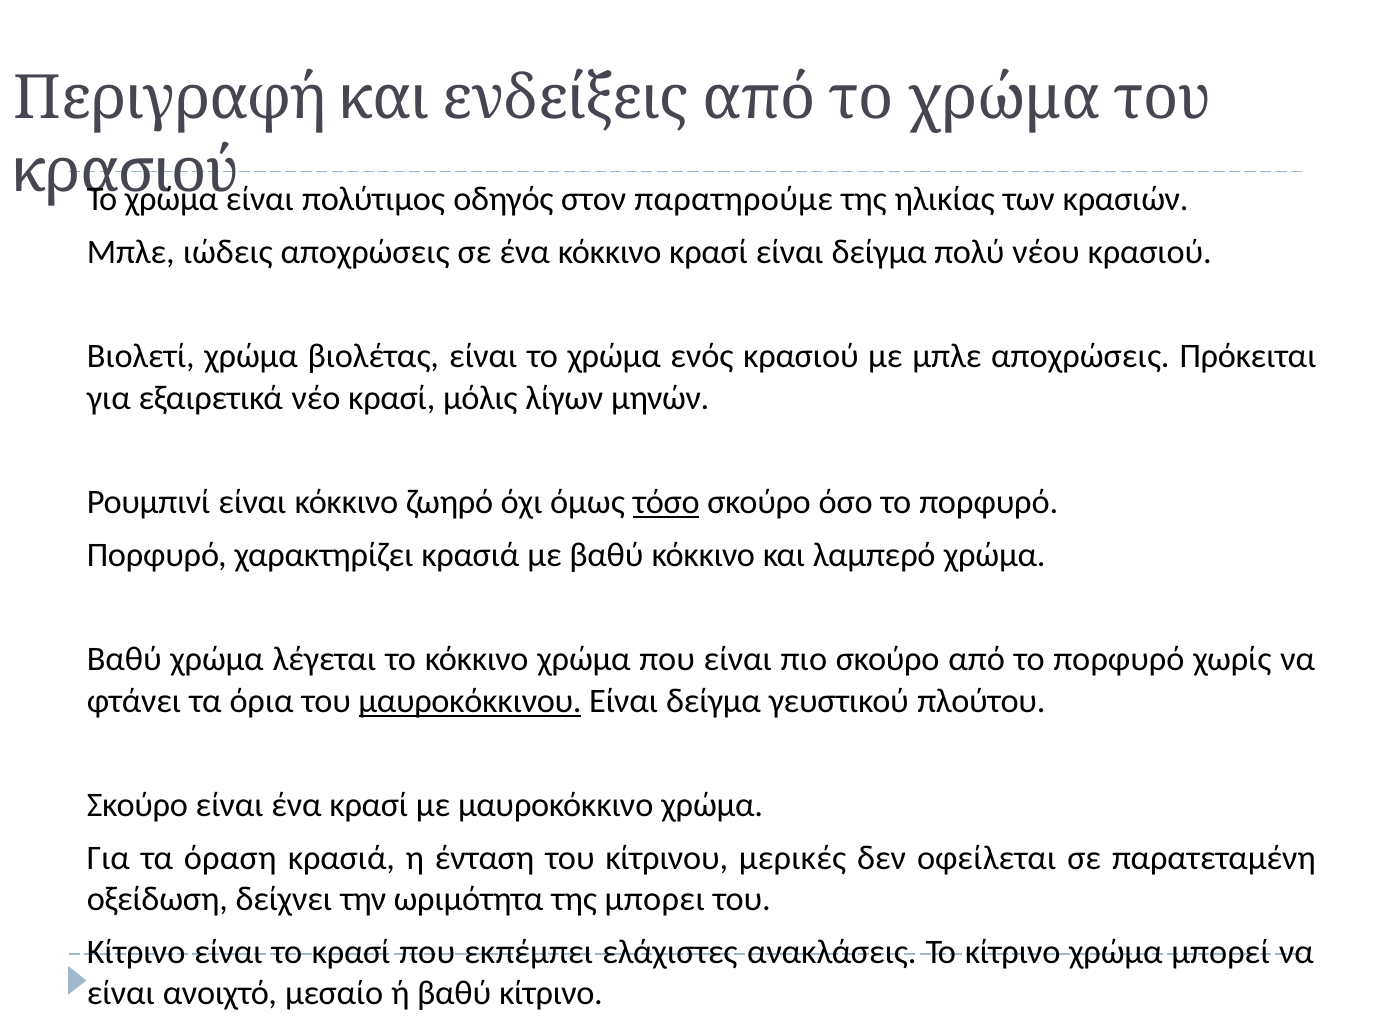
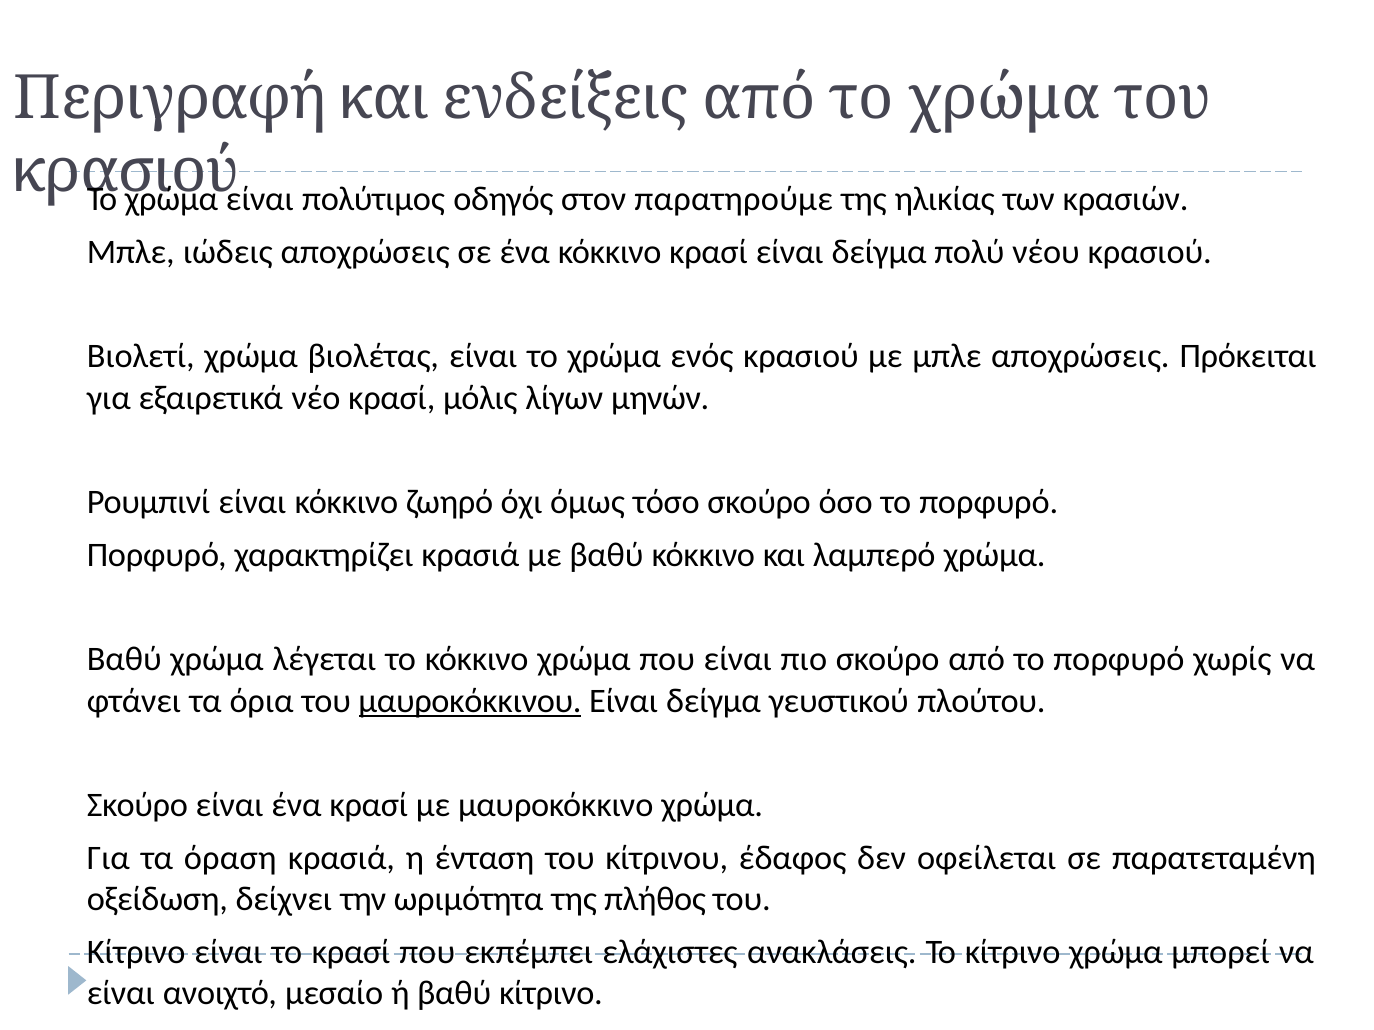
τόσο underline: present -> none (666, 503)
μερικές: μερικές -> έδαφος (793, 858)
μπορει: μπορει -> πλήθος (655, 900)
